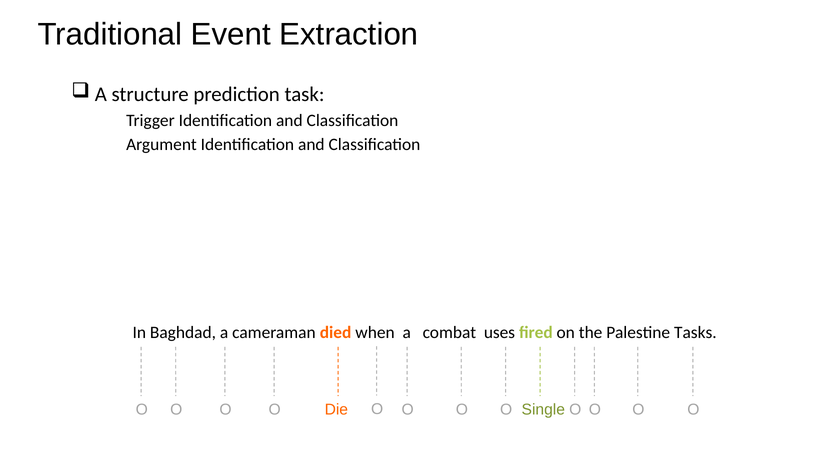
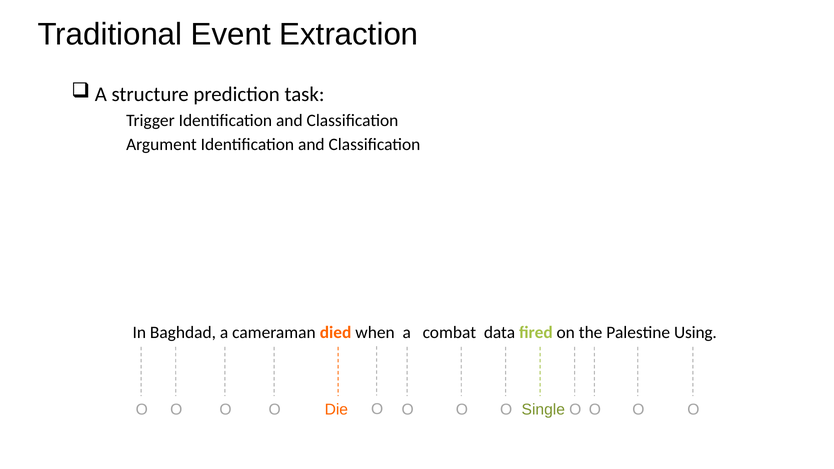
uses: uses -> data (500, 333)
Tasks: Tasks -> Using (695, 333)
